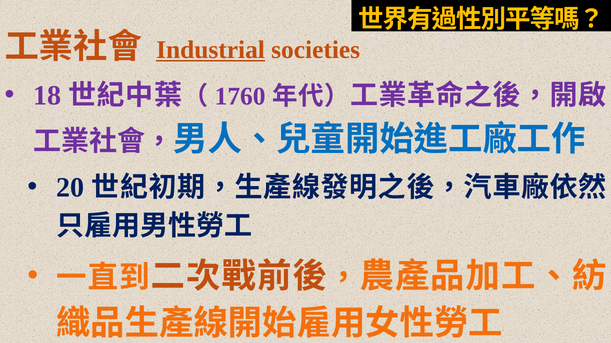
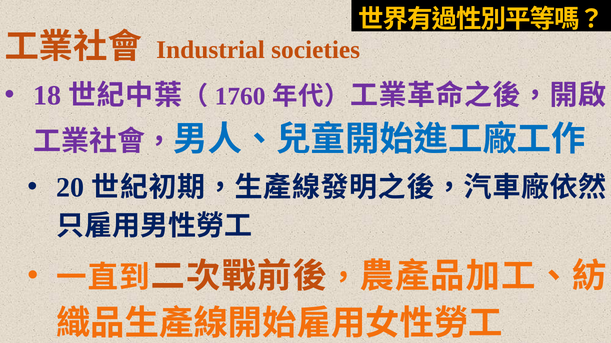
Industrial underline: present -> none (211, 50)
